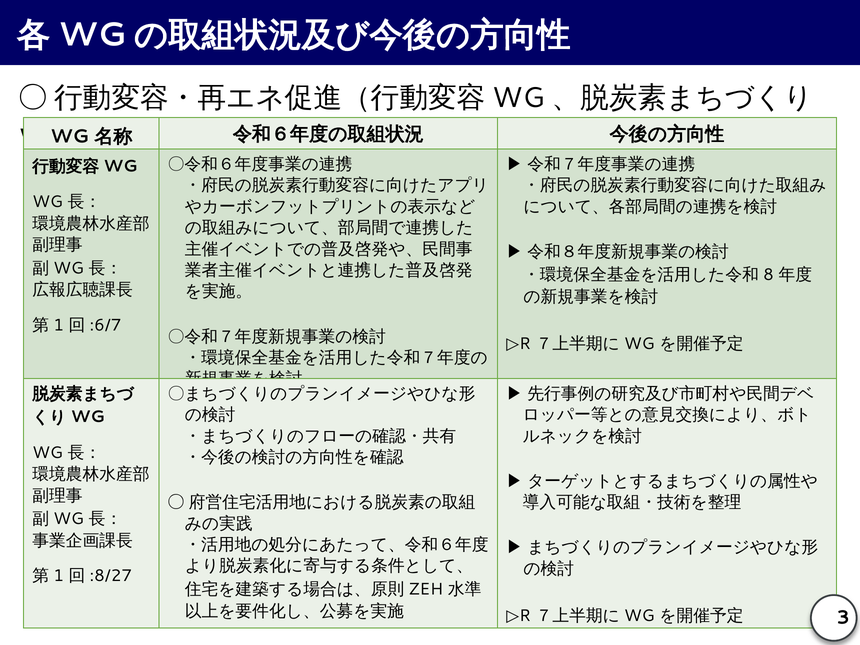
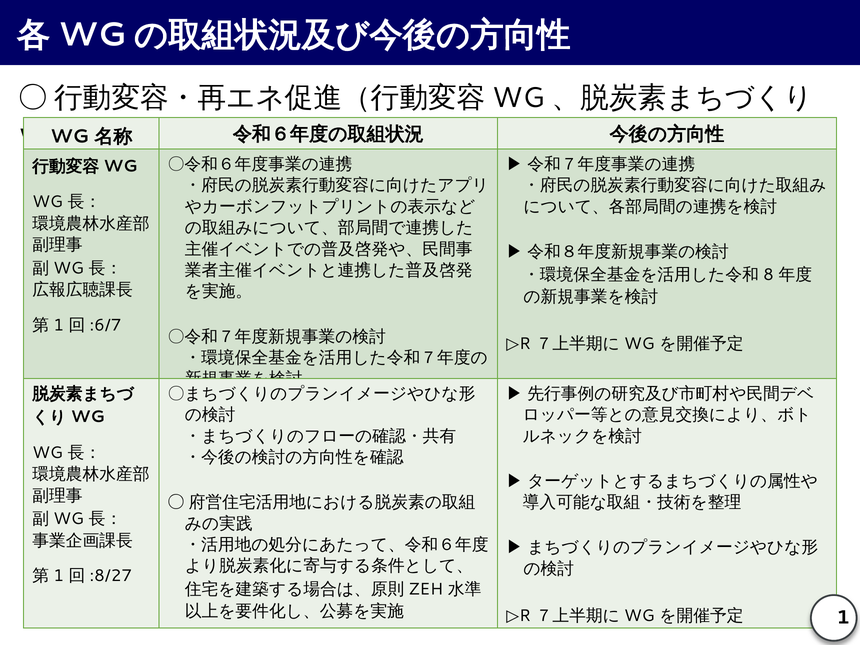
3: 3 -> 1 (843, 617)
